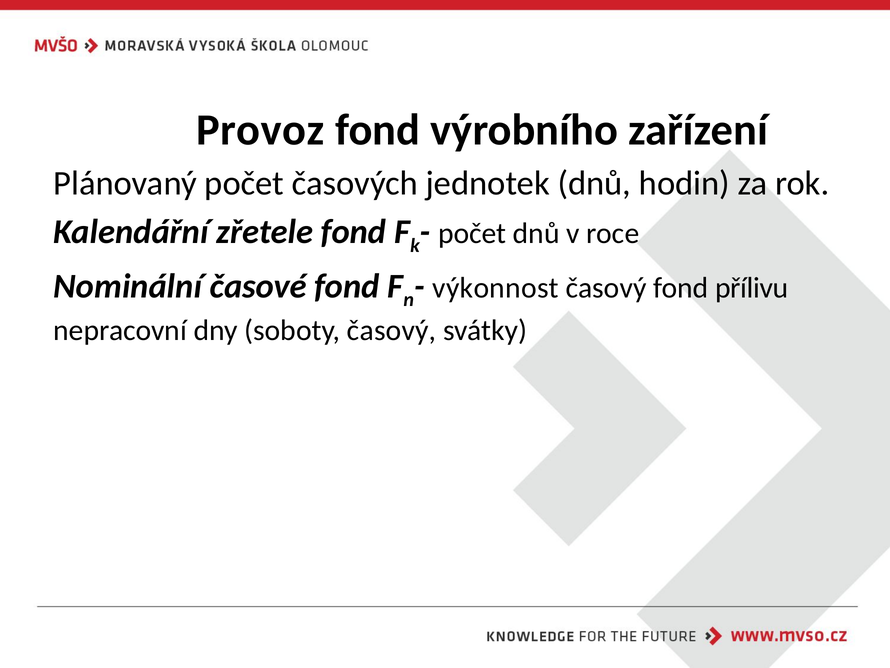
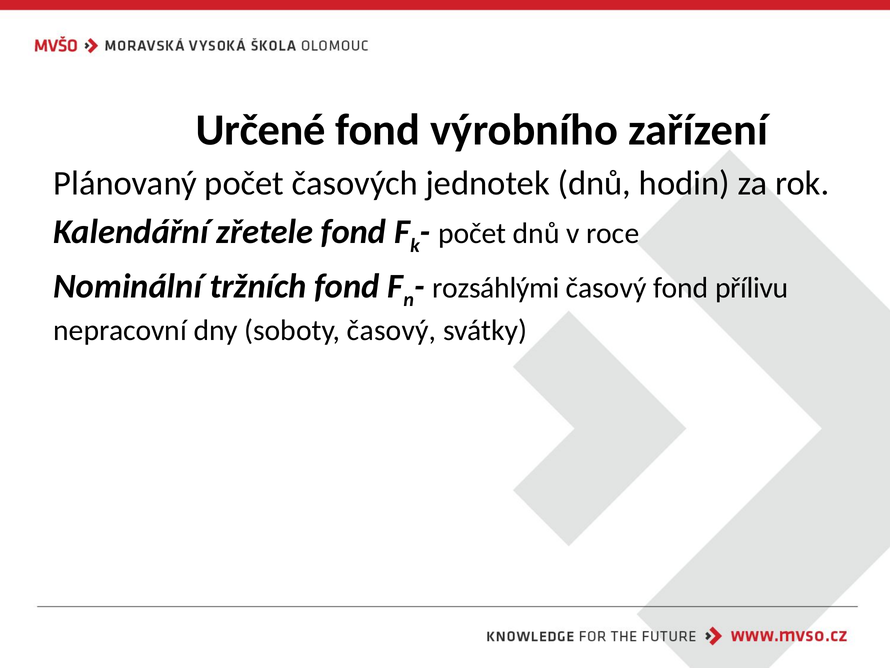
Provoz: Provoz -> Určené (261, 130)
časové: časové -> tržních (258, 286)
výkonnost: výkonnost -> rozsáhlými (496, 288)
